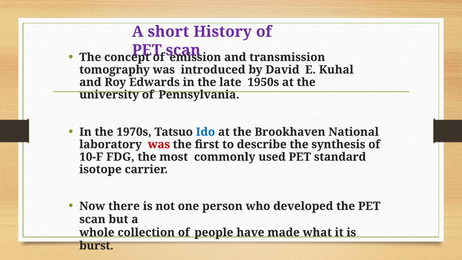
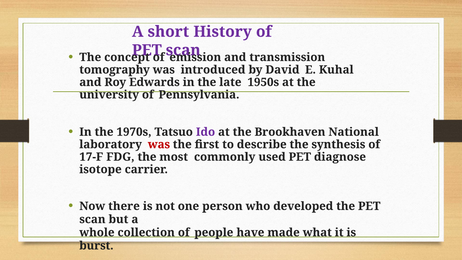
Ido colour: blue -> purple (206, 132)
10-F: 10-F -> 17-F (91, 157)
standard: standard -> diagnose (340, 157)
